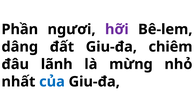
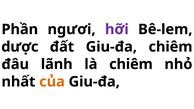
dâng: dâng -> dược (20, 47)
là mừng: mừng -> chiêm (131, 64)
của colour: blue -> orange (52, 82)
